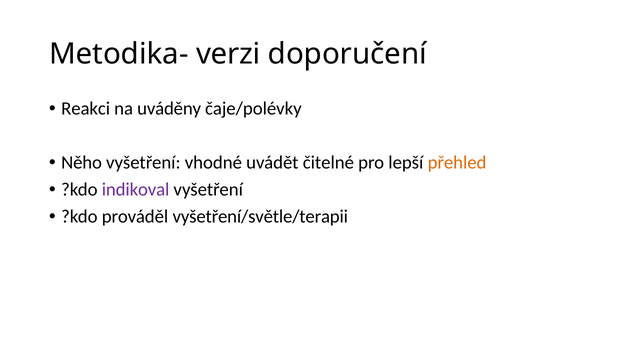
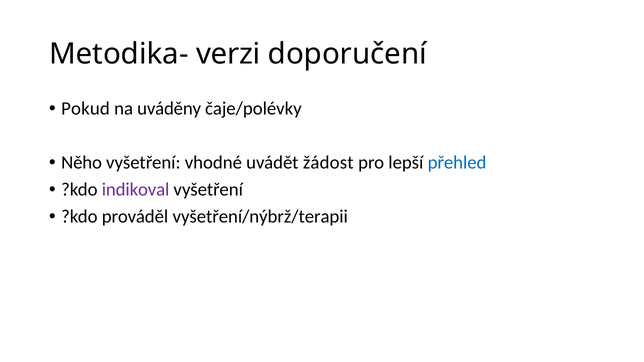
Reakci: Reakci -> Pokud (85, 109)
čitelné: čitelné -> žádost (328, 163)
přehled colour: orange -> blue (457, 163)
vyšetření/světle/terapii: vyšetření/světle/terapii -> vyšetření/nýbrž/terapii (260, 217)
